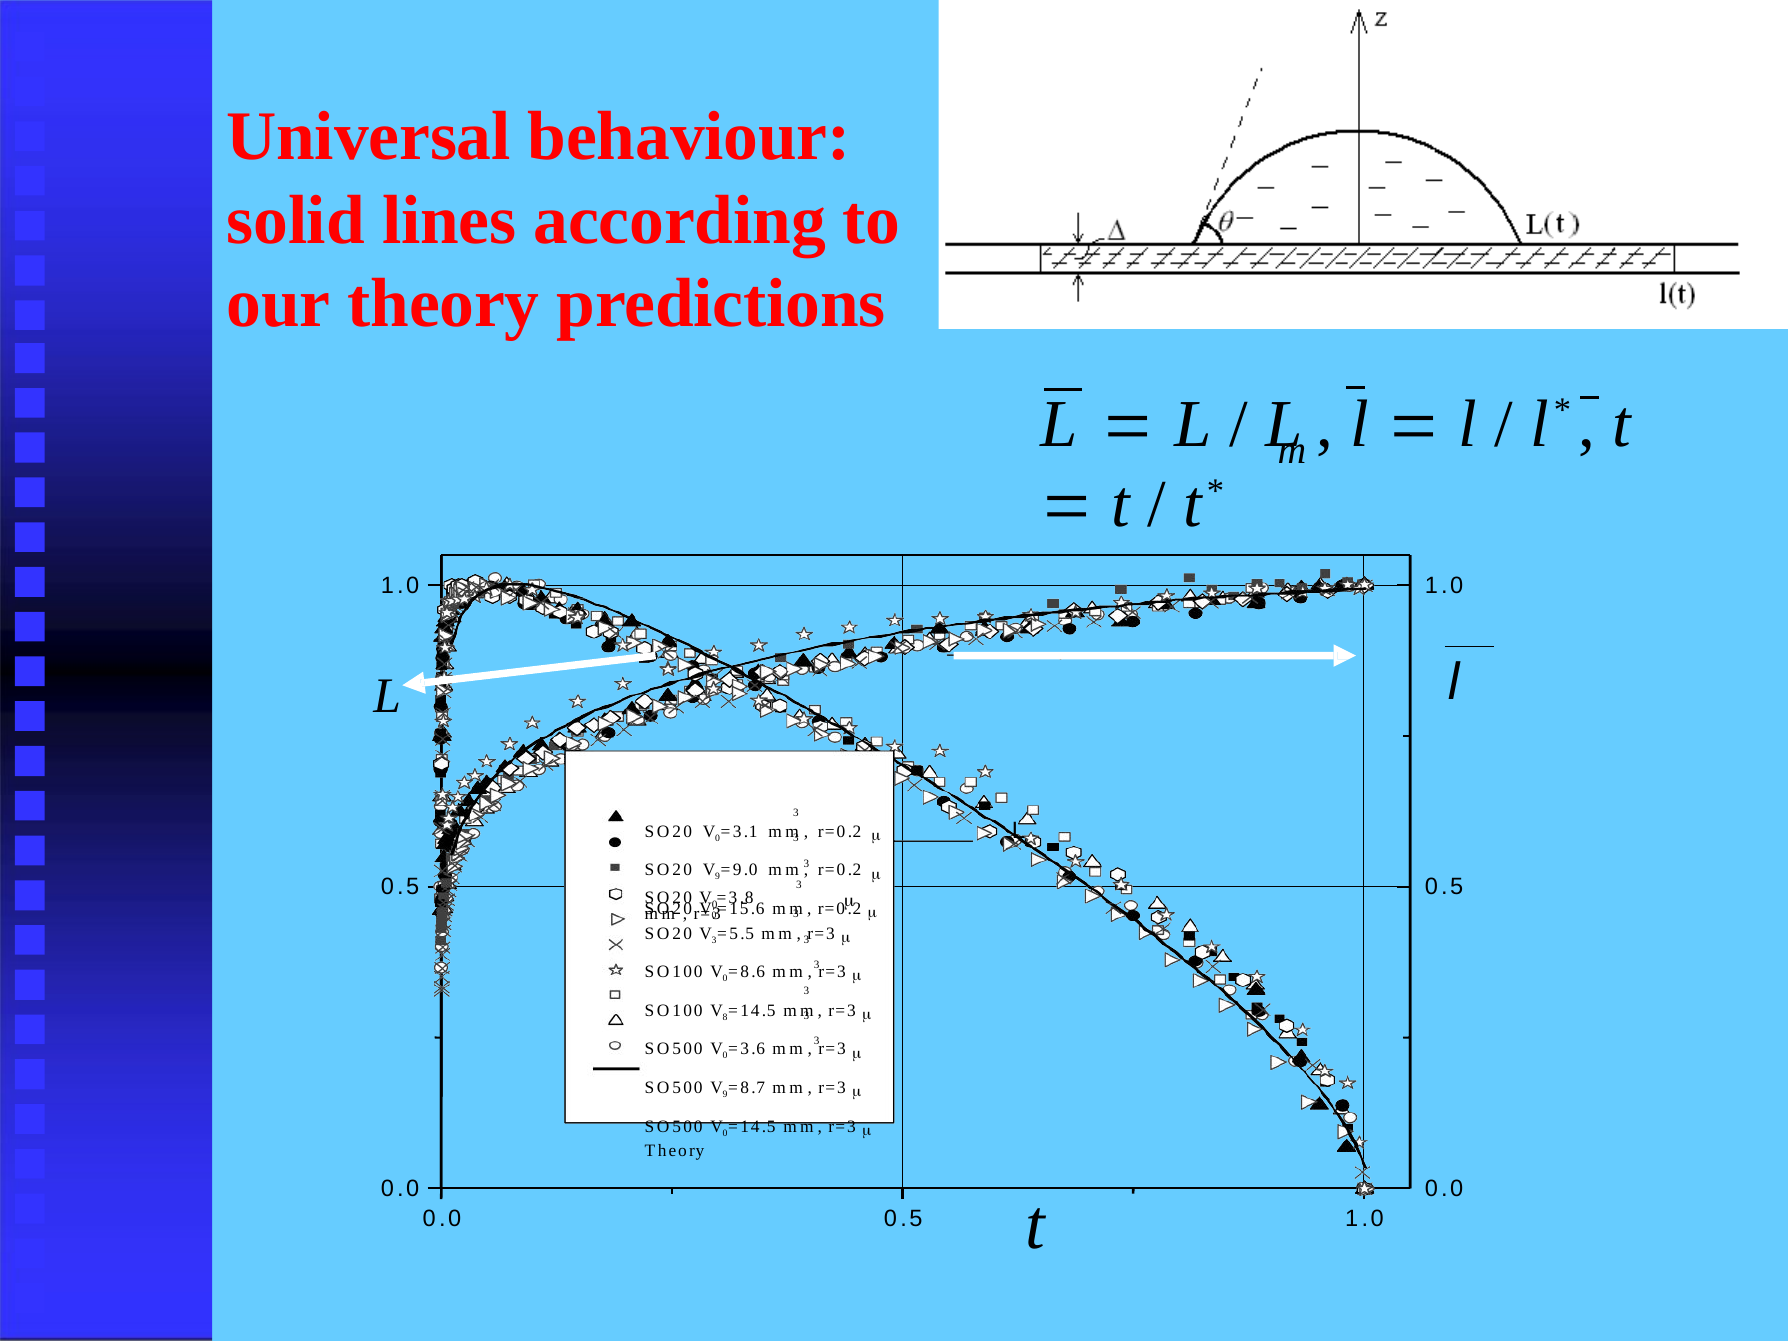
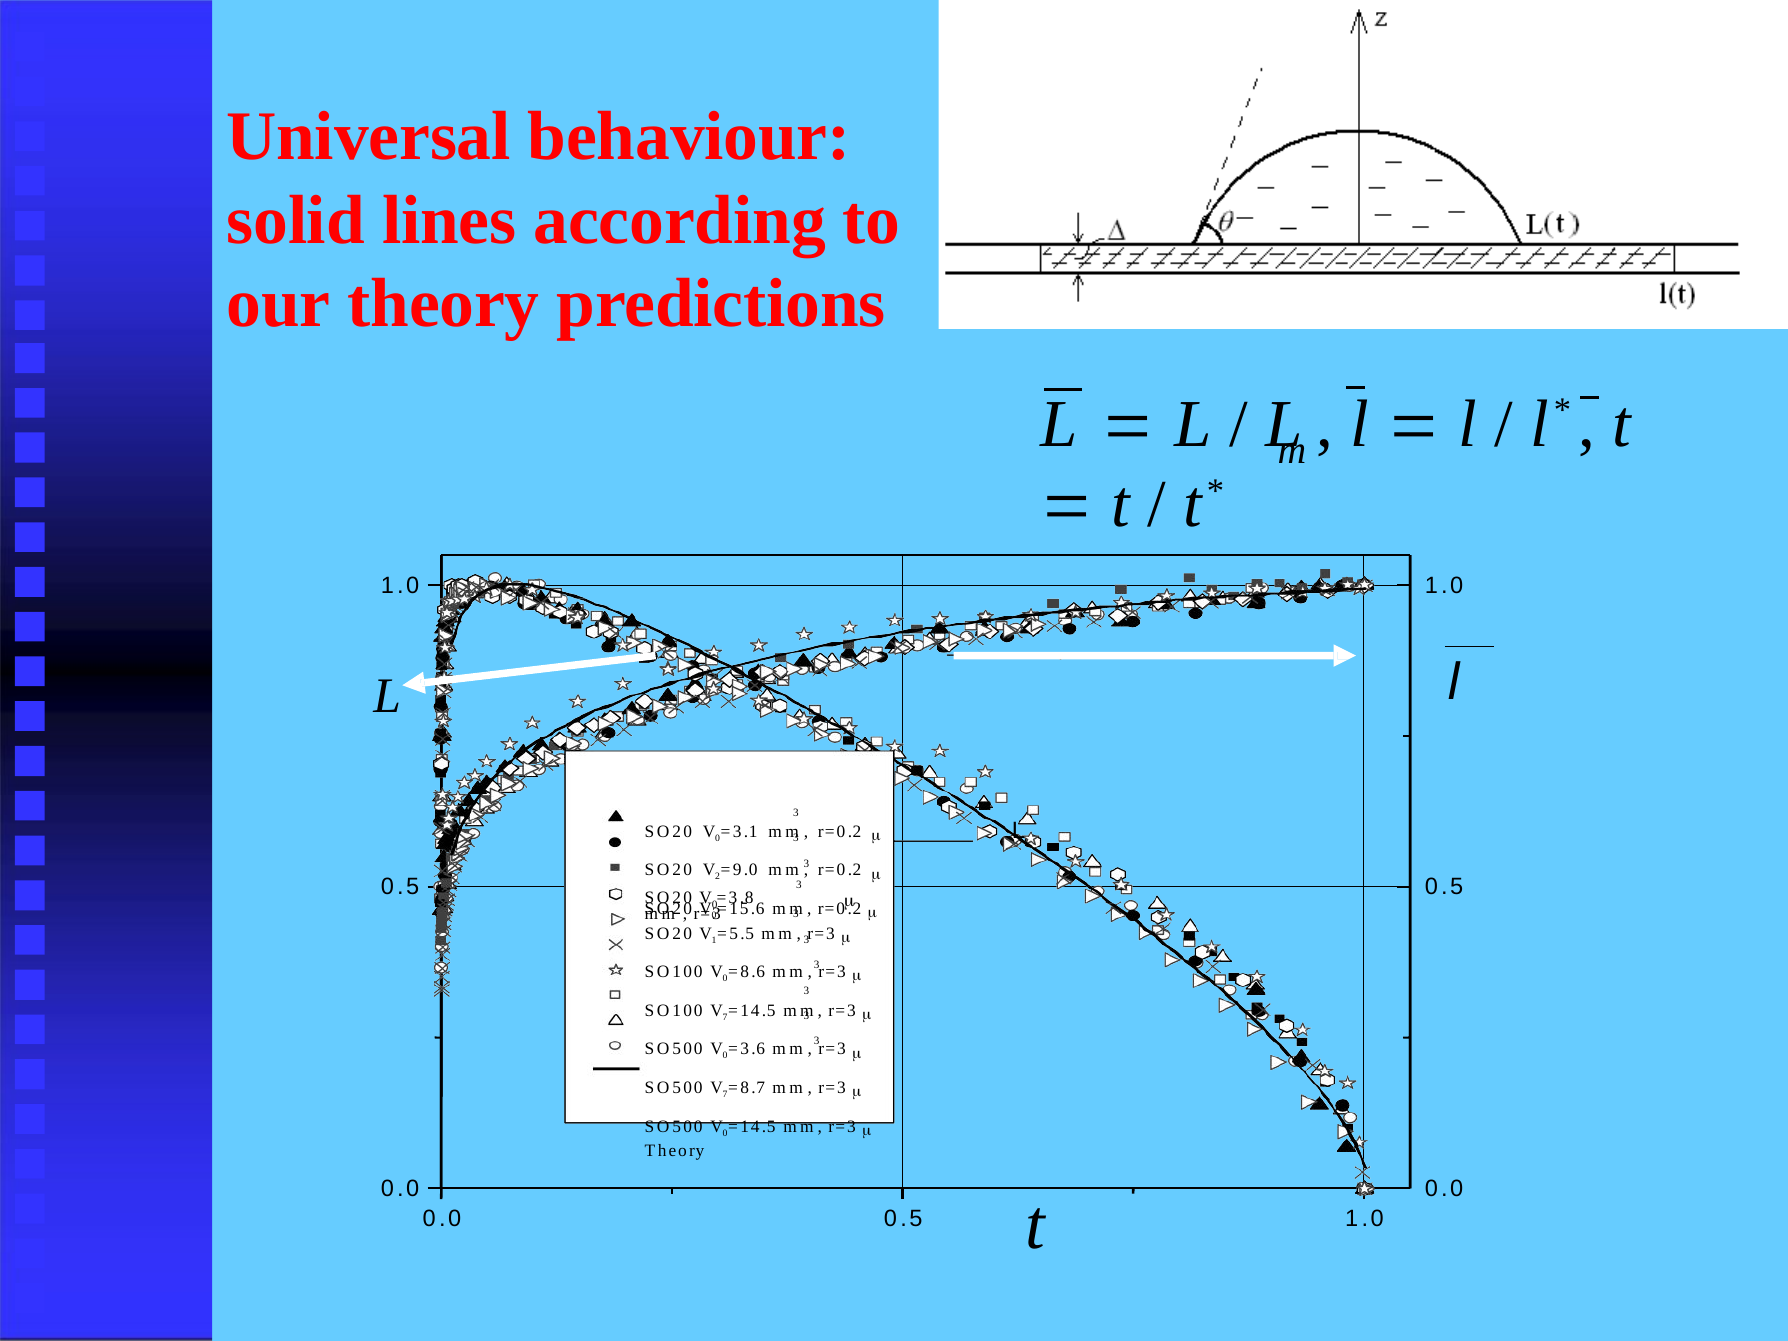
9: 9 -> 2 (718, 877)
3: 3 -> 1 (714, 940)
8: 8 -> 7 (725, 1017)
9: 9 -> 7 (725, 1094)
